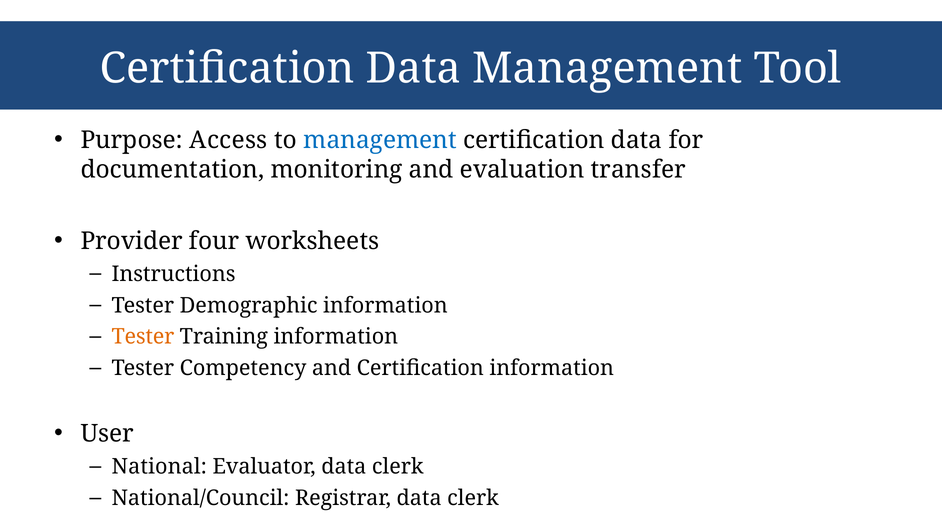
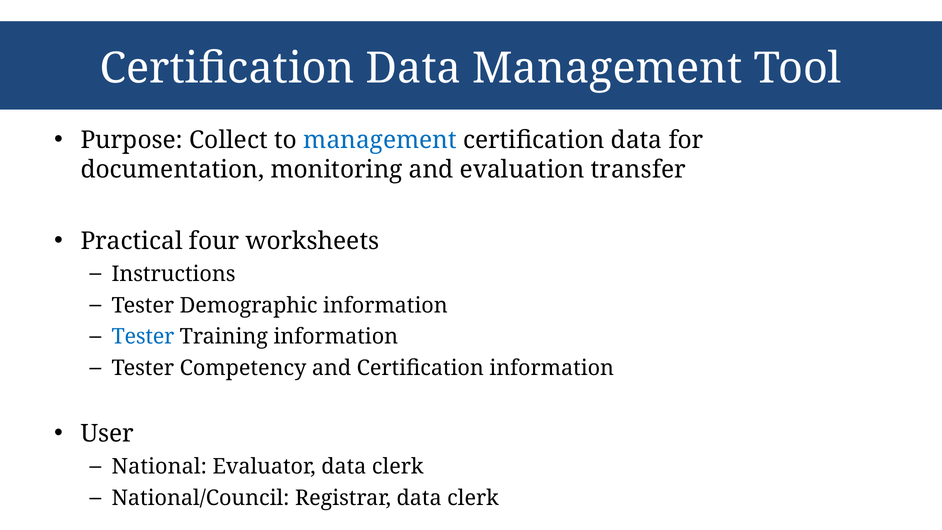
Access: Access -> Collect (229, 140)
Provider: Provider -> Practical (132, 241)
Tester colour: orange -> blue (143, 337)
